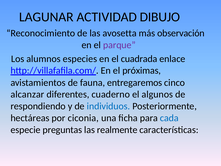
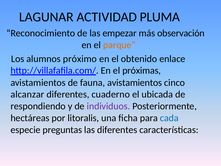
DIBUJO: DIBUJO -> PLUMA (160, 17)
avosetta: avosetta -> empezar (120, 33)
parque colour: purple -> orange (119, 45)
especies: especies -> próximo (80, 59)
cuadrada: cuadrada -> obtenido (139, 59)
fauna entregaremos: entregaremos -> avistamientos (135, 82)
algunos: algunos -> ubicada (157, 94)
individuos colour: blue -> purple (108, 106)
ciconia: ciconia -> litoralis (83, 118)
las realmente: realmente -> diferentes (117, 130)
